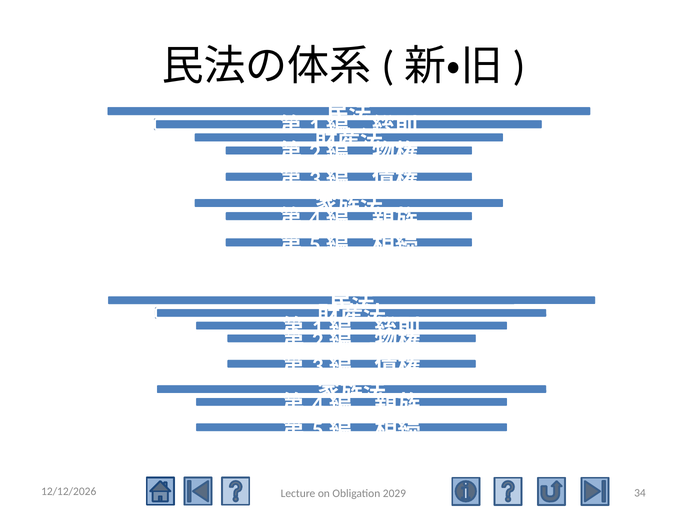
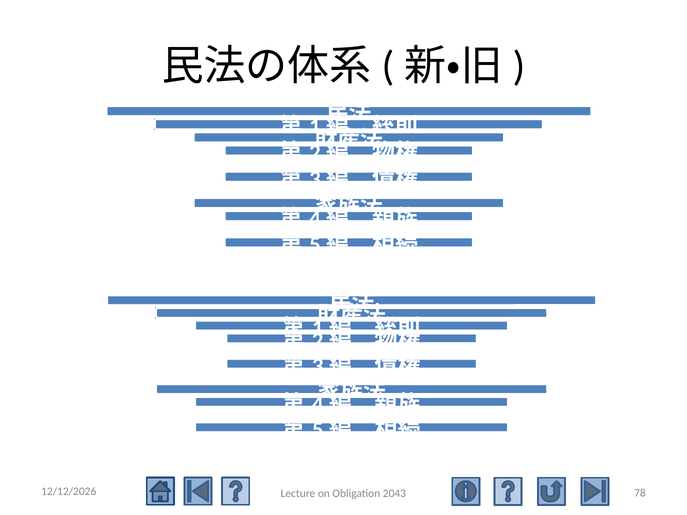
34: 34 -> 78 (640, 493)
2029: 2029 -> 2043 (394, 494)
